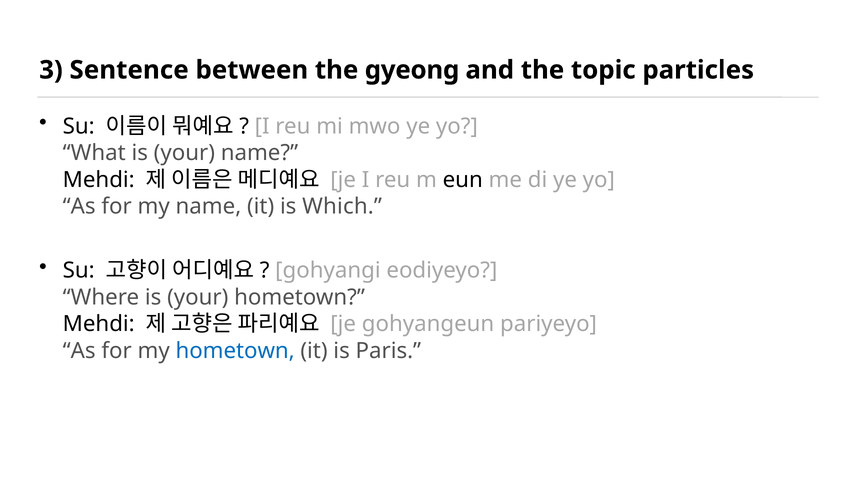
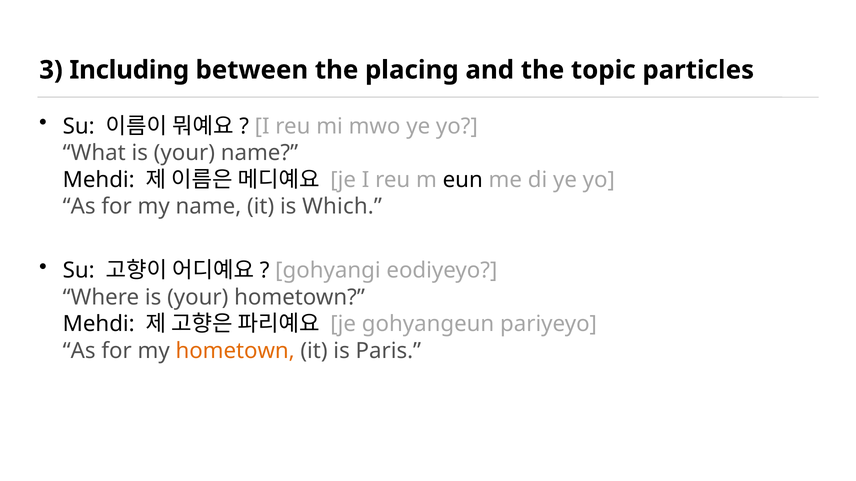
Sentence: Sentence -> Including (129, 70)
gyeong: gyeong -> placing (412, 70)
hometown colour: blue -> orange (235, 351)
